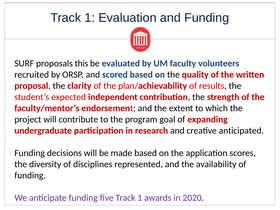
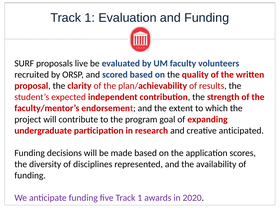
this: this -> live (81, 63)
